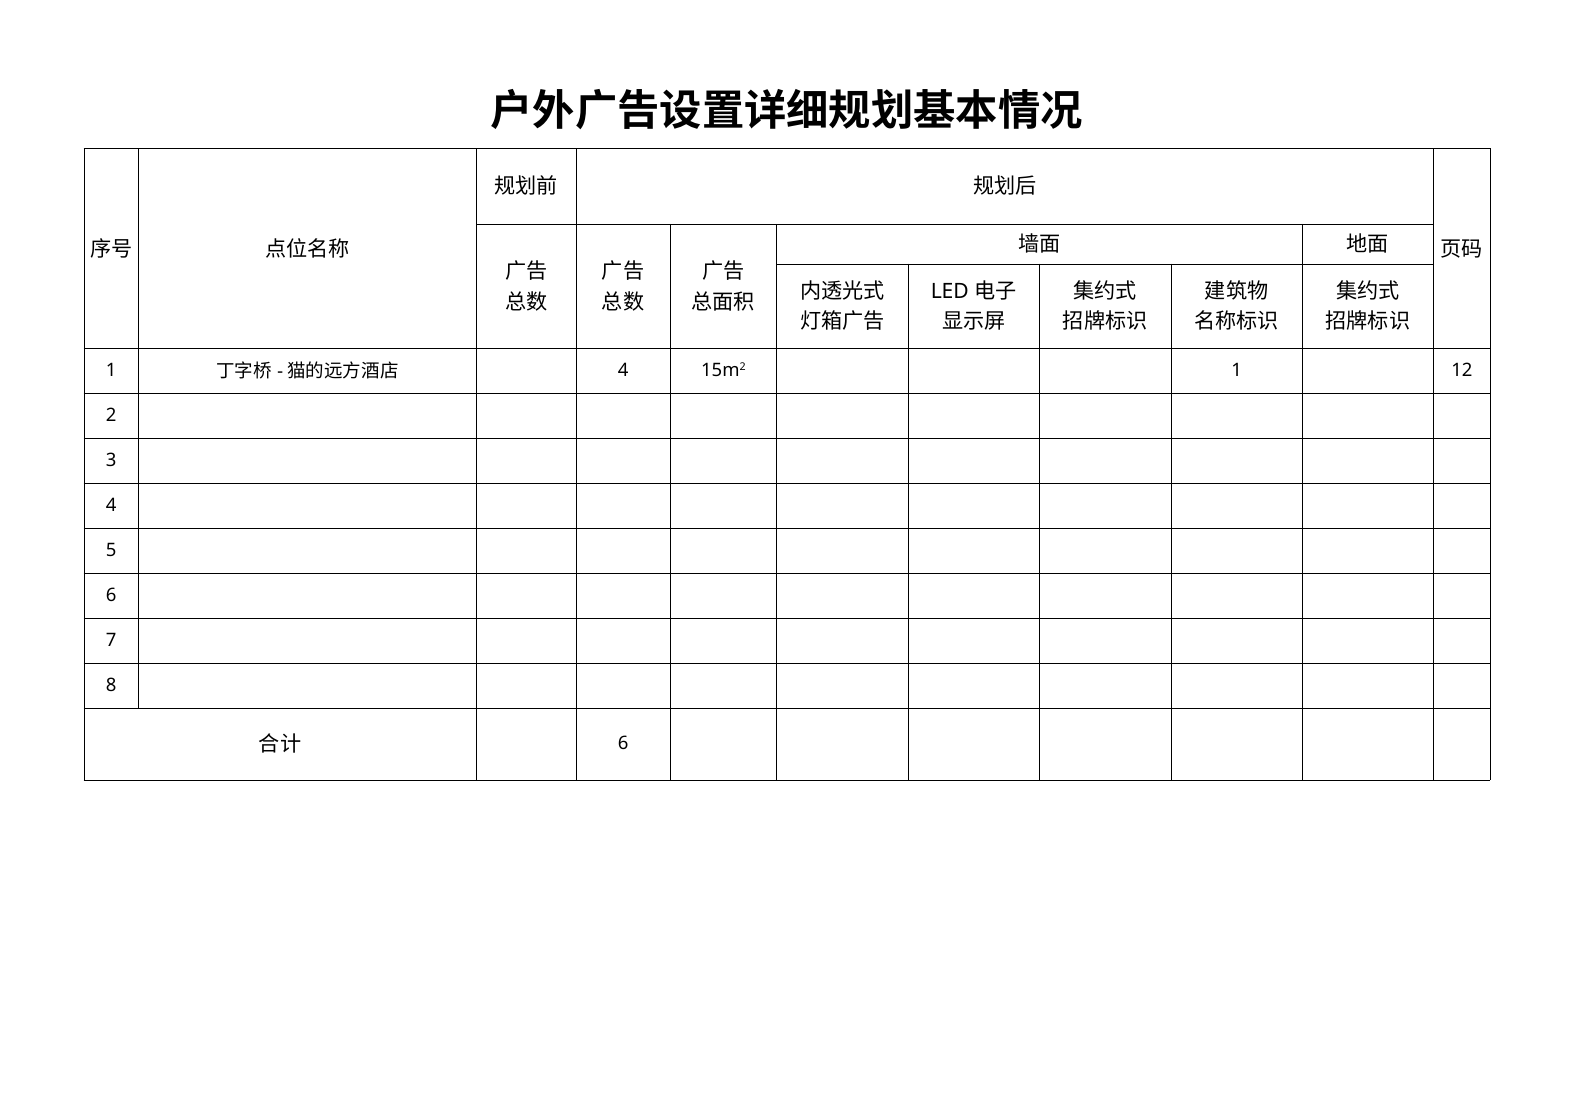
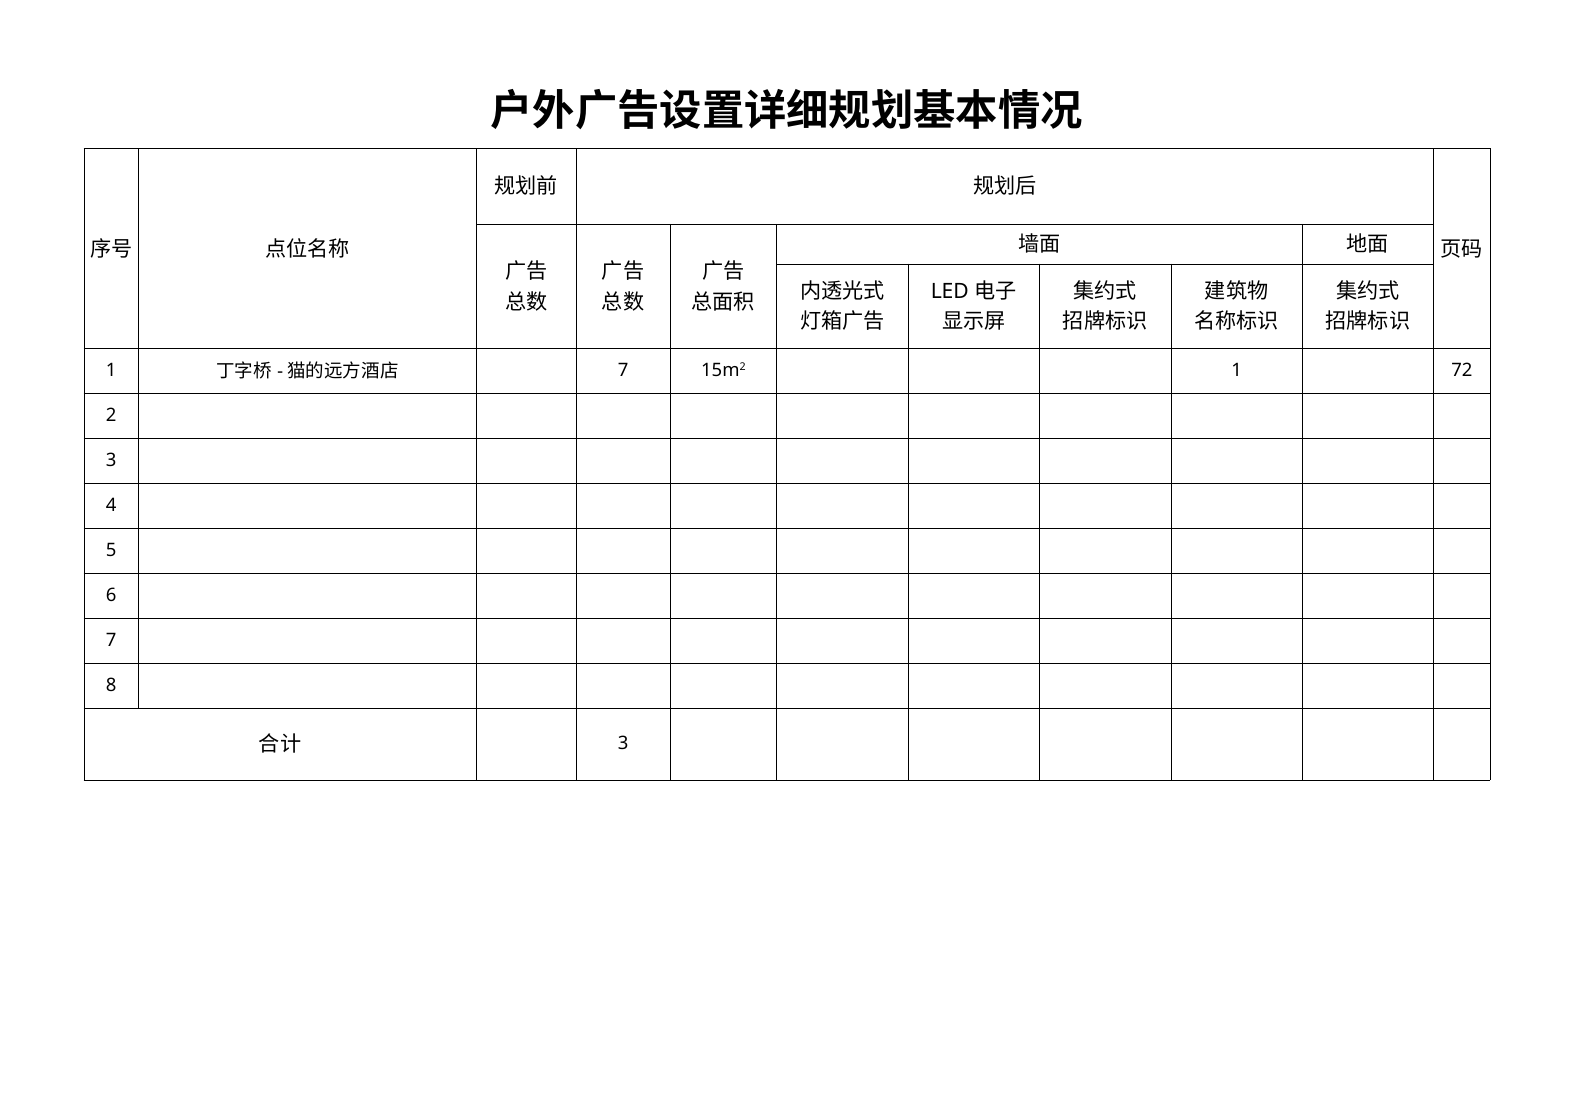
4: 4 -> 7 (623, 370)
12: 12 -> 72 (1462, 370)
6: 6 -> 3 (623, 744)
